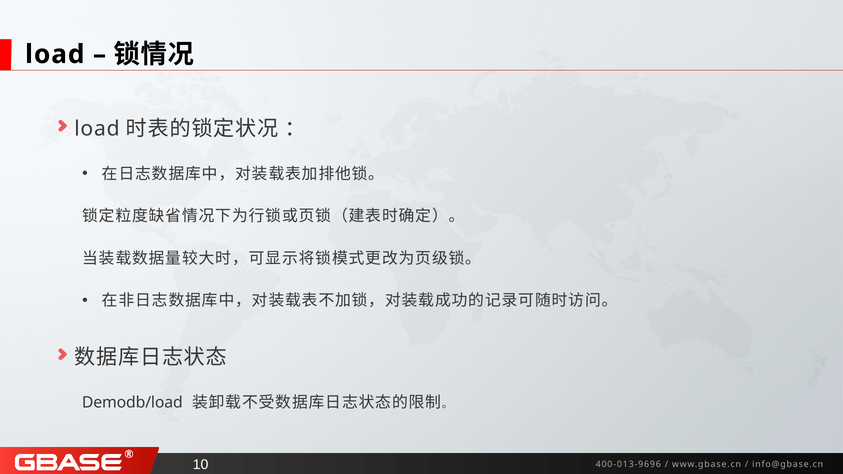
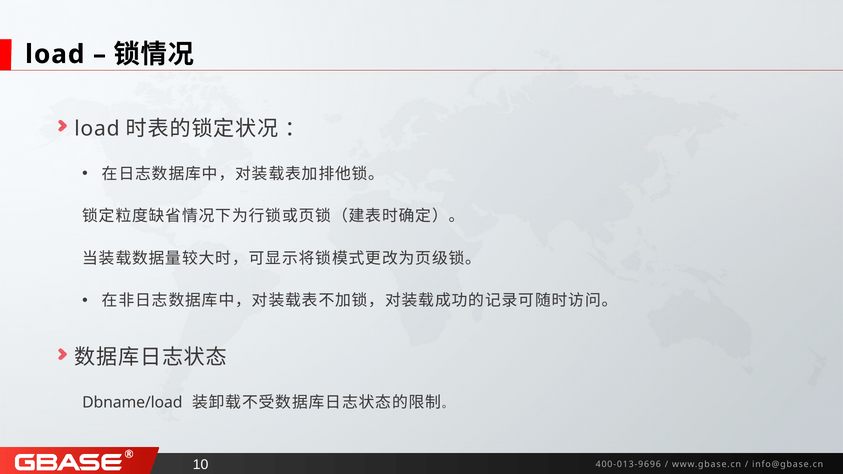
Demodb/load: Demodb/load -> Dbname/load (132, 403)
